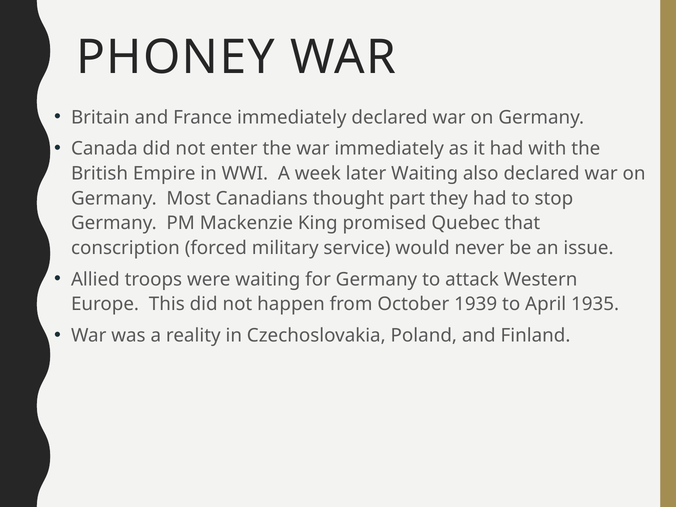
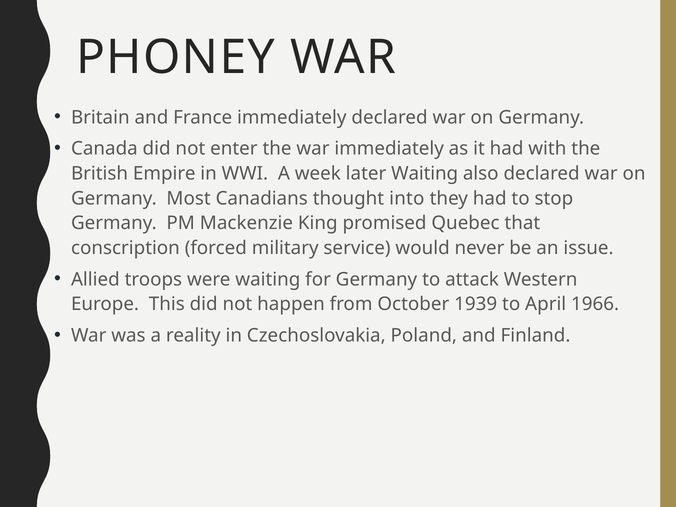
part: part -> into (407, 198)
1935: 1935 -> 1966 (595, 304)
